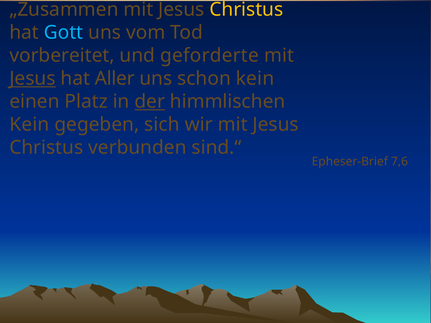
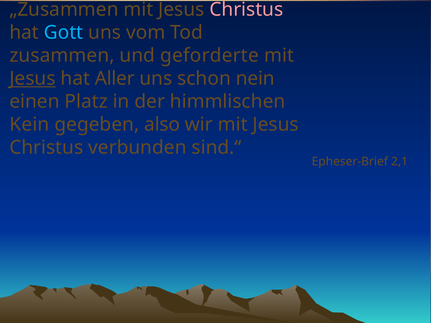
Christus colour: yellow -> pink (246, 10)
vorbereitet: vorbereitet -> zusammen (62, 56)
schon kein: kein -> nein (255, 79)
der underline: present -> none (150, 102)
sich: sich -> also (162, 125)
7,6: 7,6 -> 2,1 (400, 162)
